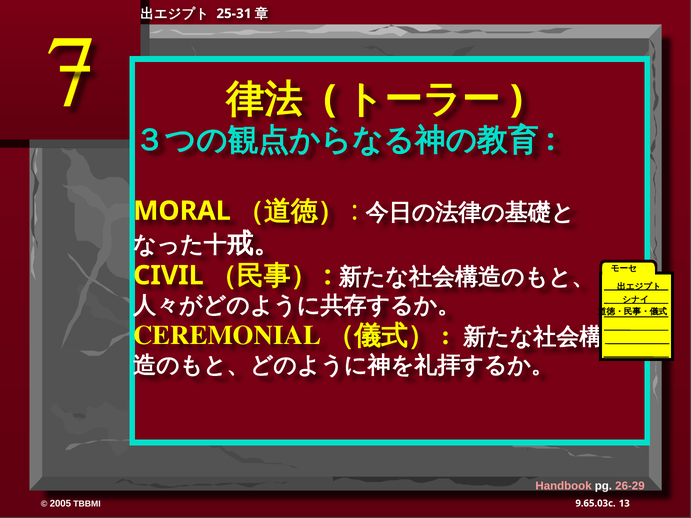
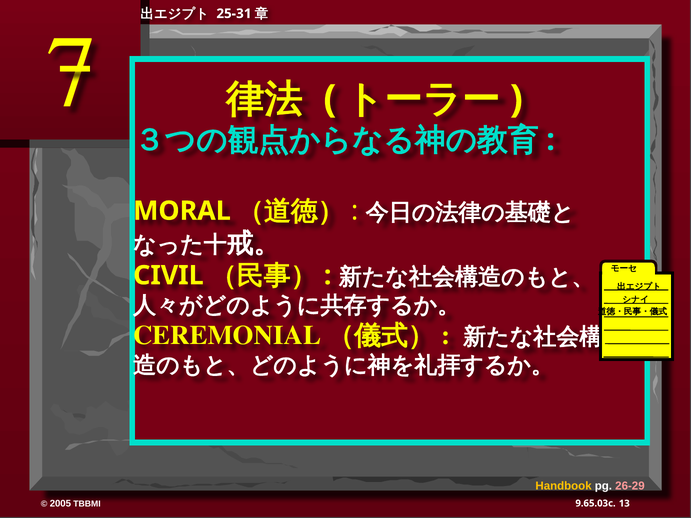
Handbook colour: pink -> yellow (564, 486)
